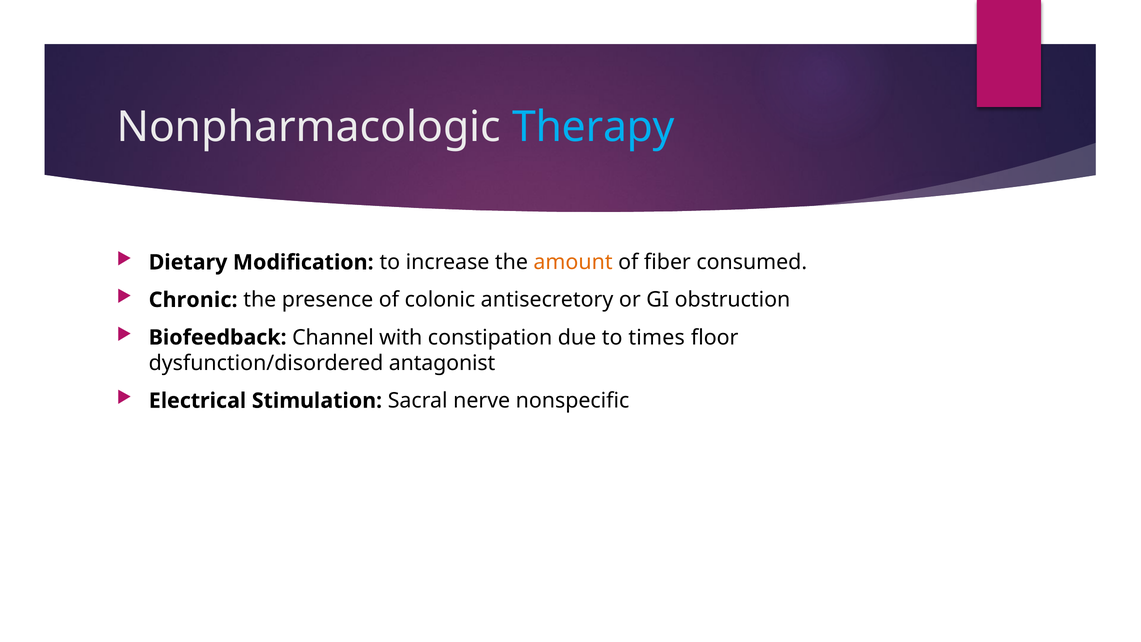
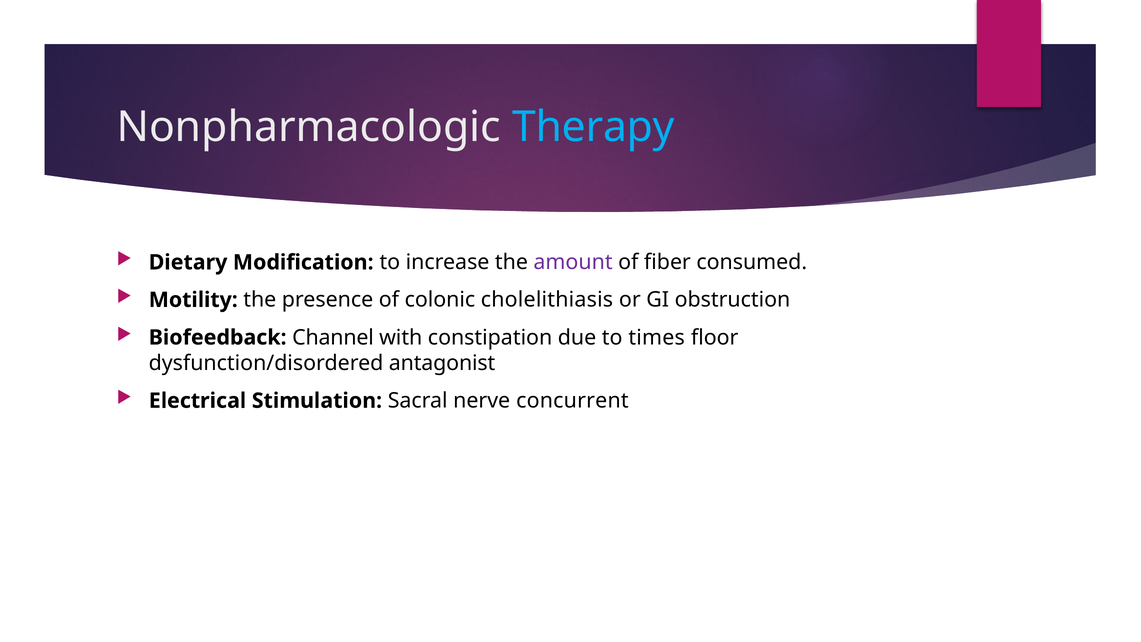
amount colour: orange -> purple (573, 262)
Chronic: Chronic -> Motility (193, 300)
antisecretory: antisecretory -> cholelithiasis (547, 300)
nonspecific: nonspecific -> concurrent (572, 401)
